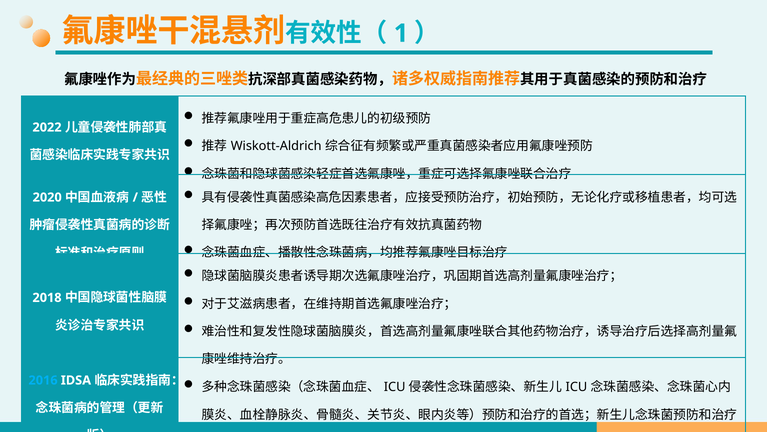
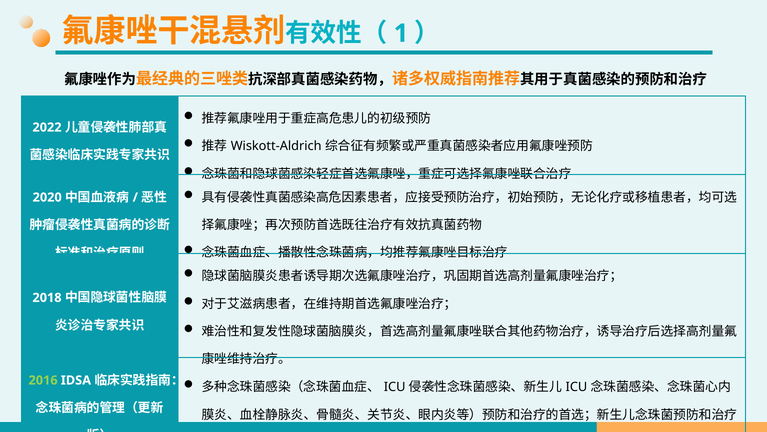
2016 colour: light blue -> light green (43, 380)
